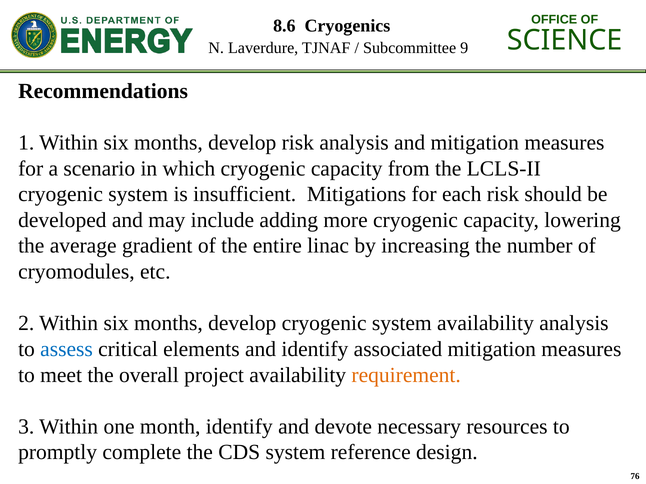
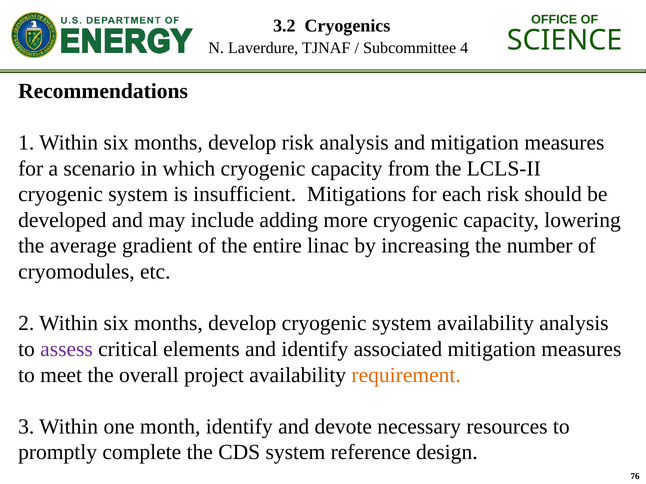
8.6: 8.6 -> 3.2 (284, 26)
9: 9 -> 4 (464, 48)
assess colour: blue -> purple (67, 349)
